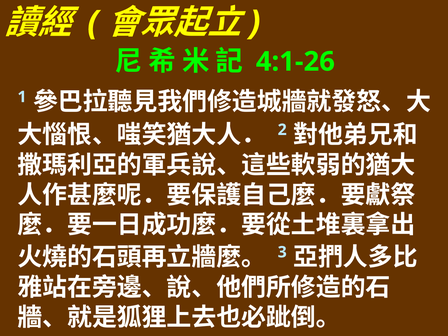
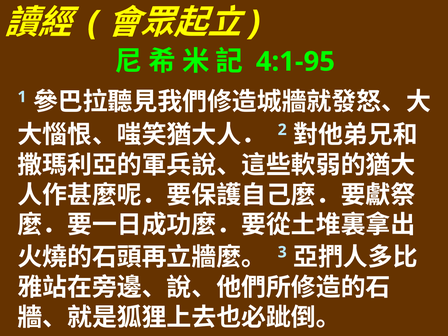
4:1-26: 4:1-26 -> 4:1-95 (295, 62)
